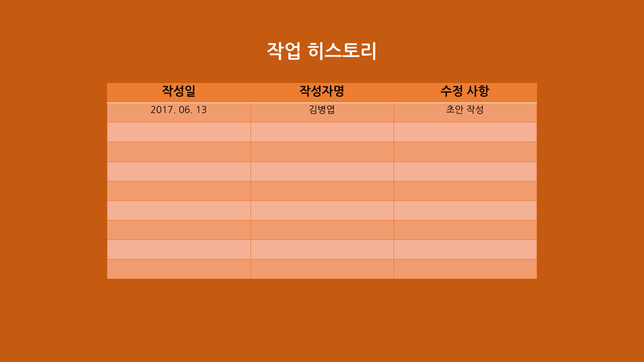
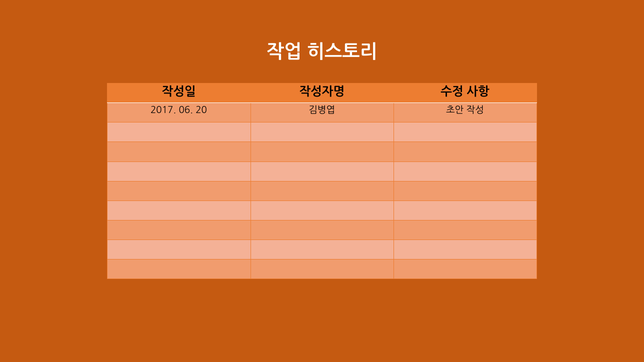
13: 13 -> 20 (201, 110)
